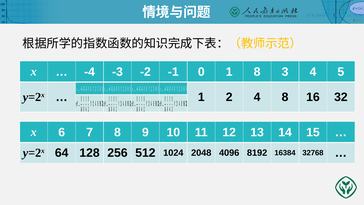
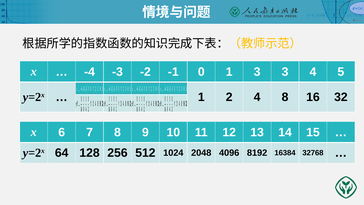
1 8: 8 -> 3 (257, 72)
